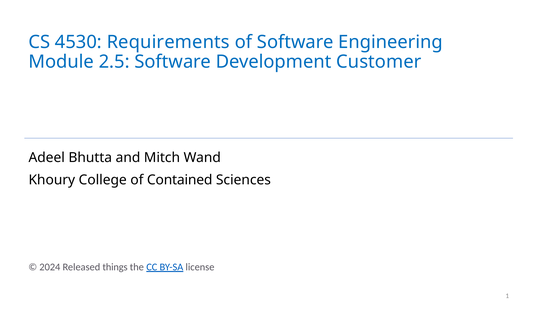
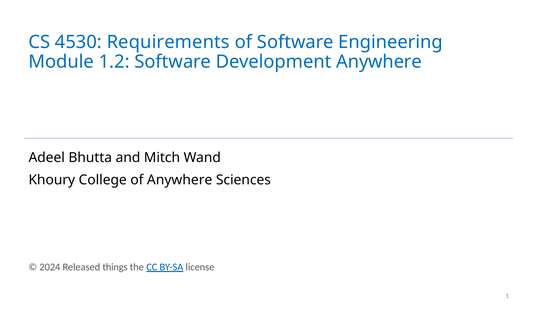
2.5: 2.5 -> 1.2 (114, 62)
Development Customer: Customer -> Anywhere (379, 62)
of Contained: Contained -> Anywhere (180, 180)
